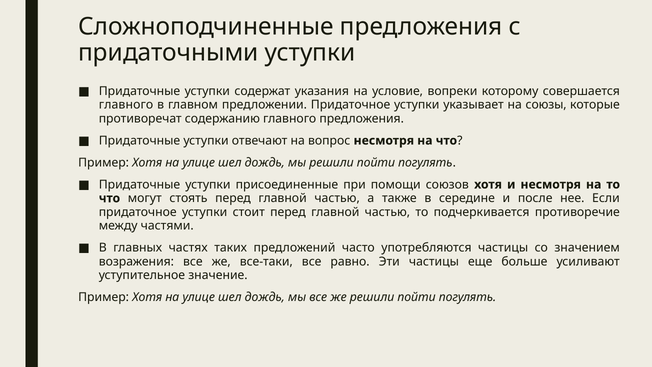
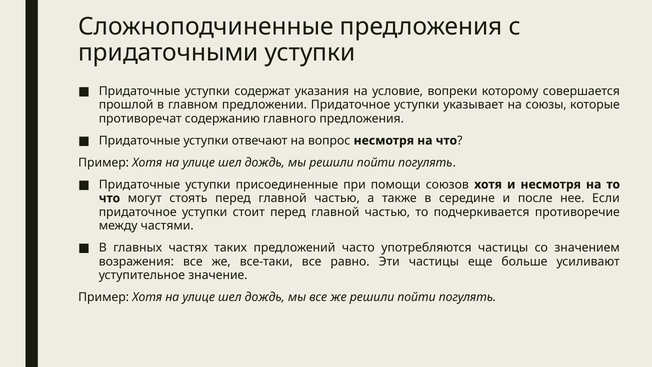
главного: главного -> прошлой (126, 105)
